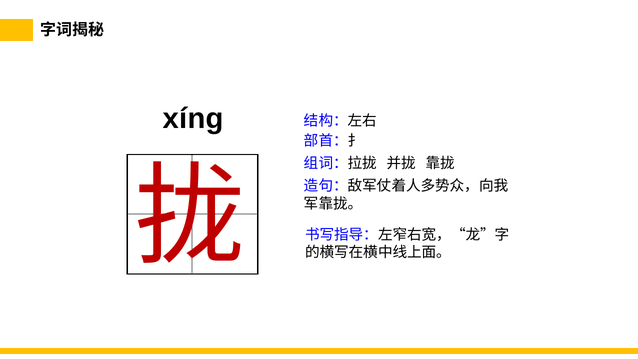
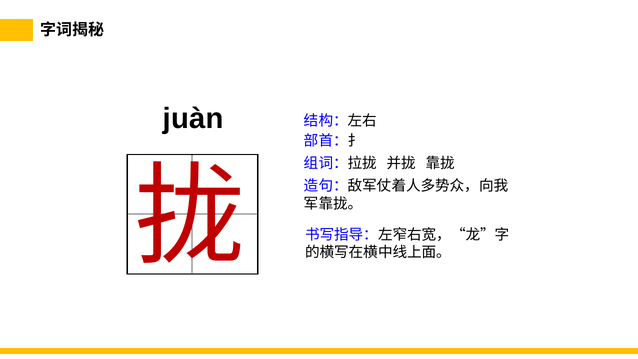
xíng: xíng -> juàn (193, 118)
